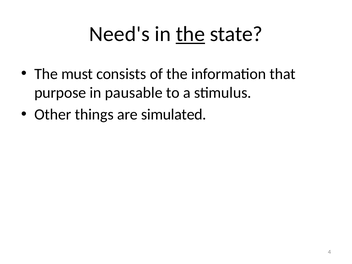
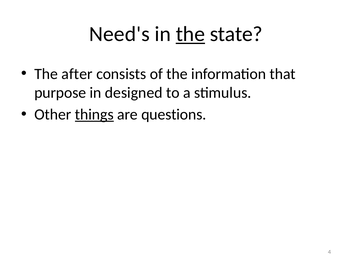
must: must -> after (77, 74)
pausable: pausable -> designed (134, 93)
things underline: none -> present (94, 115)
simulated: simulated -> questions (174, 115)
